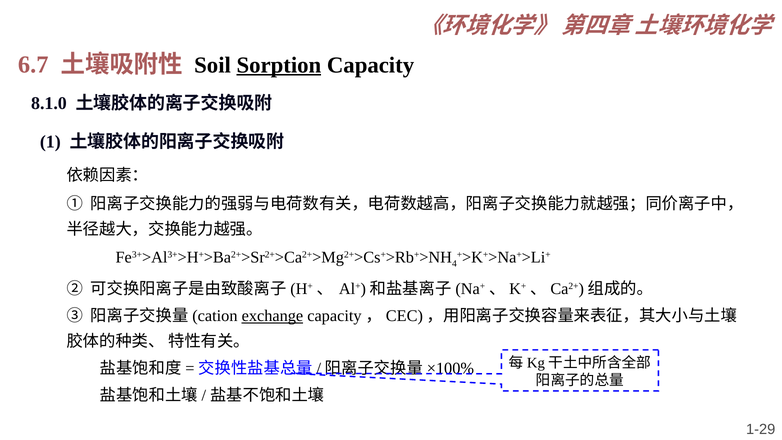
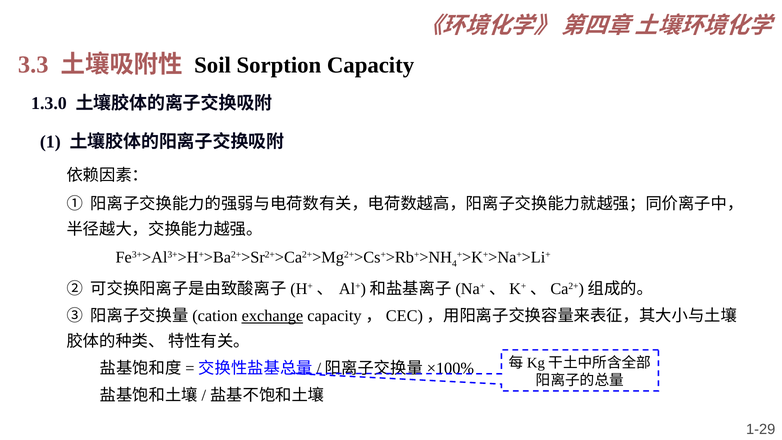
6.7: 6.7 -> 3.3 (33, 64)
Sorption underline: present -> none (279, 65)
8.1.0: 8.1.0 -> 1.3.0 (49, 103)
